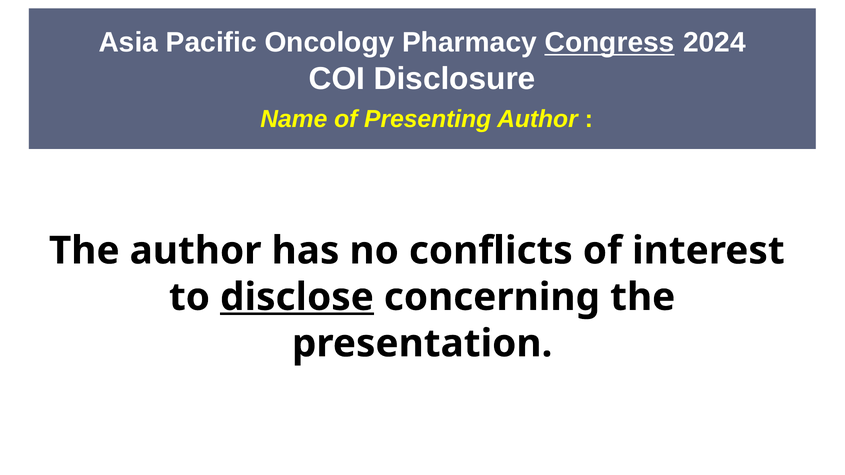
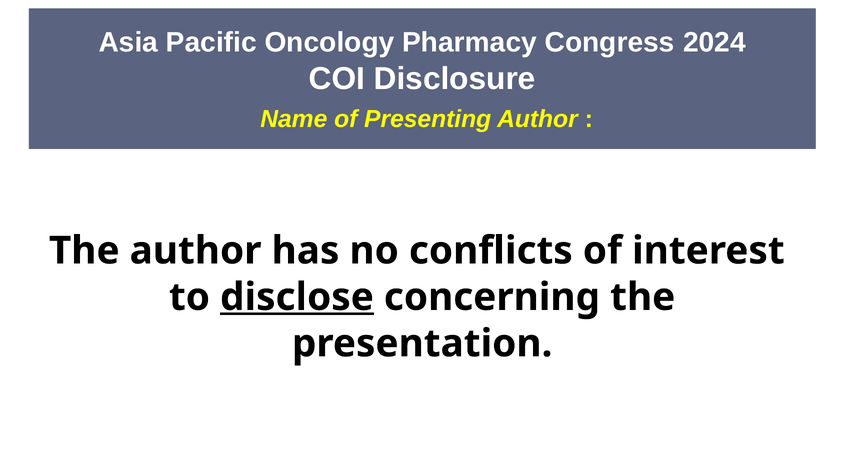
Congress underline: present -> none (610, 43)
